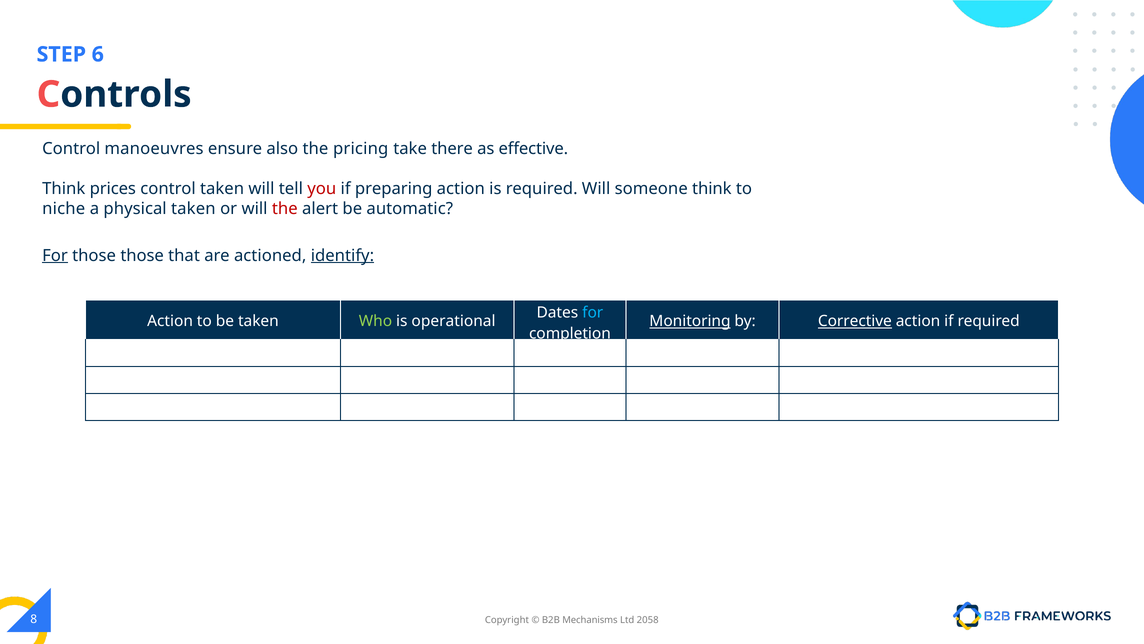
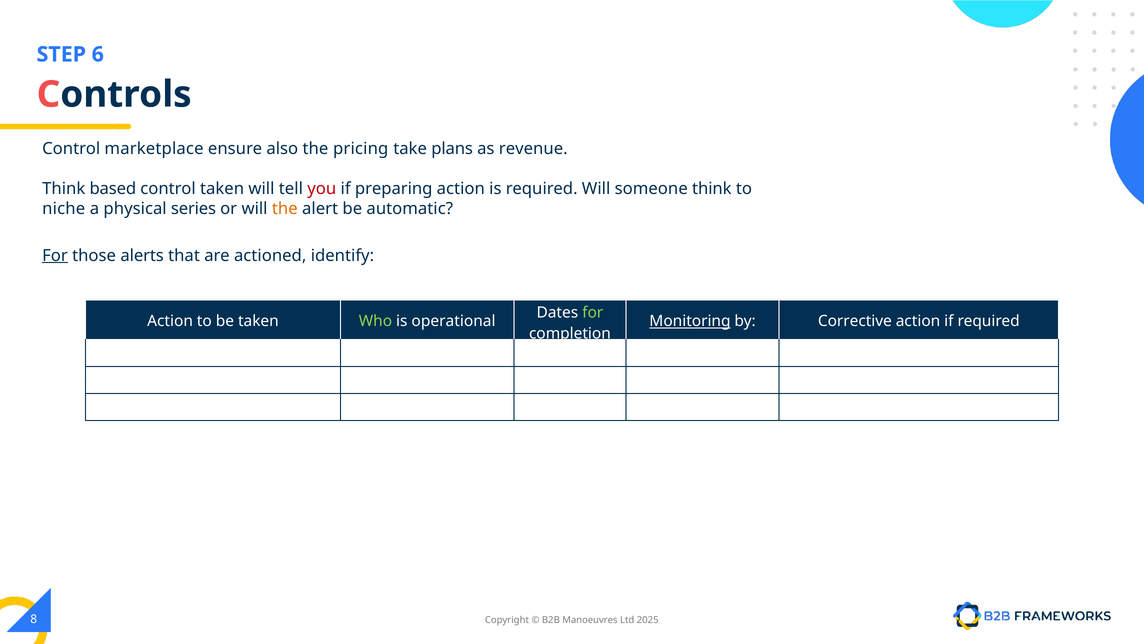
manoeuvres: manoeuvres -> marketplace (154, 149)
there: there -> plans (452, 149)
effective: effective -> revenue (533, 149)
prices: prices -> based (113, 189)
physical taken: taken -> series (194, 209)
the colour: red -> orange (285, 209)
those those: those -> alerts (142, 255)
identify underline: present -> none (342, 255)
for colour: light blue -> light green (593, 312)
Corrective underline: present -> none (855, 321)
Mechanisms: Mechanisms -> Manoeuvres (590, 620)
2058: 2058 -> 2025 (648, 620)
